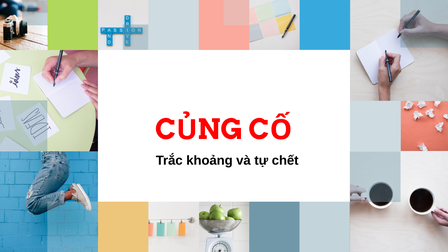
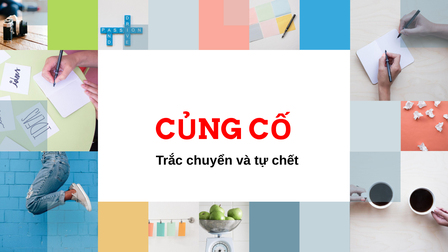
khoảng: khoảng -> chuyển (209, 160)
